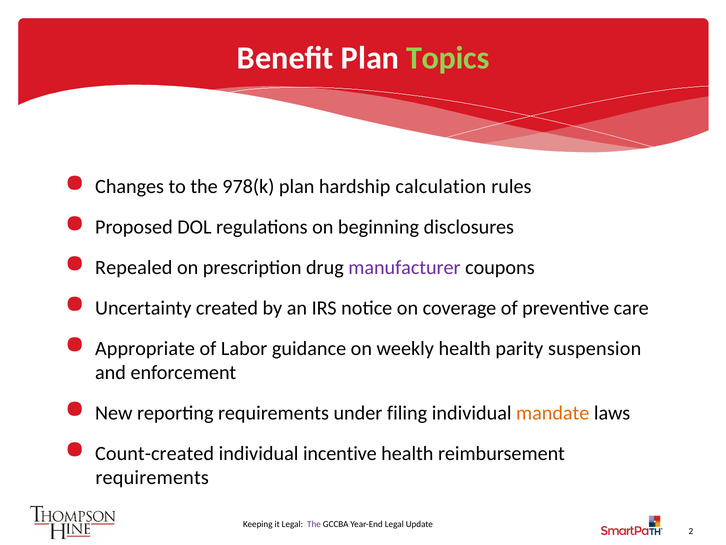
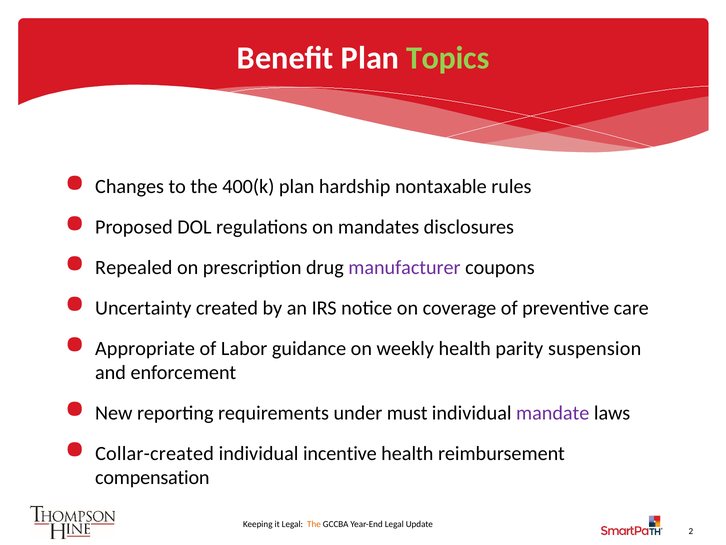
978(k: 978(k -> 400(k (248, 187)
calculation: calculation -> nontaxable (441, 187)
beginning: beginning -> mandates (379, 227)
filing: filing -> must (407, 413)
mandate colour: orange -> purple (553, 413)
Count-created: Count-created -> Collar-created (155, 453)
requirements: requirements -> compensation (152, 477)
The colour: purple -> orange (314, 524)
